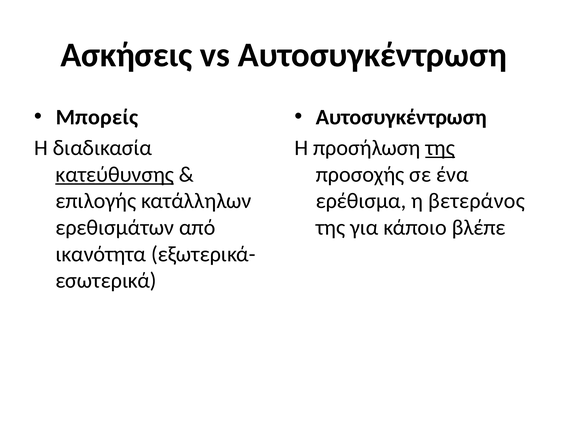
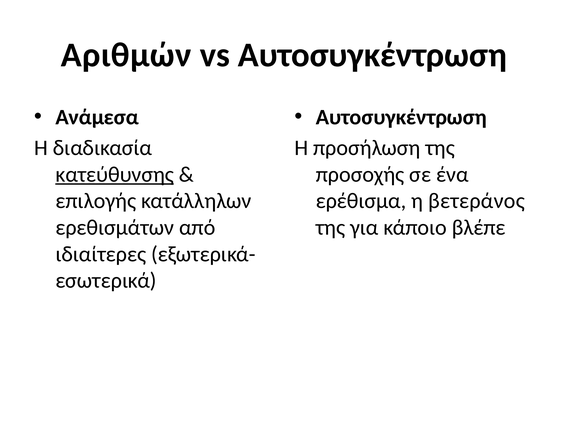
Ασκήσεις: Ασκήσεις -> Αριθμών (126, 55)
Μπορείς: Μπορείς -> Ανάμεσα (97, 117)
της underline: present -> none (440, 148)
ικανότητα: ικανότητα -> ιδιαίτερες (101, 254)
